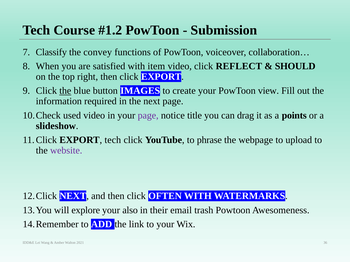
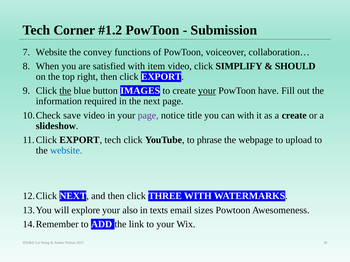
Course: Course -> Corner (74, 30)
Classify: Classify -> Website (51, 52)
REFLECT: REFLECT -> SIMPLIFY (239, 66)
your underline: none -> present (207, 91)
view: view -> have (268, 91)
used: used -> save (72, 116)
can drag: drag -> with (246, 116)
a points: points -> create (294, 116)
website colour: purple -> blue (66, 151)
OFTEN: OFTEN -> THREE (165, 196)
their: their -> texts (159, 211)
trash: trash -> sizes (204, 211)
